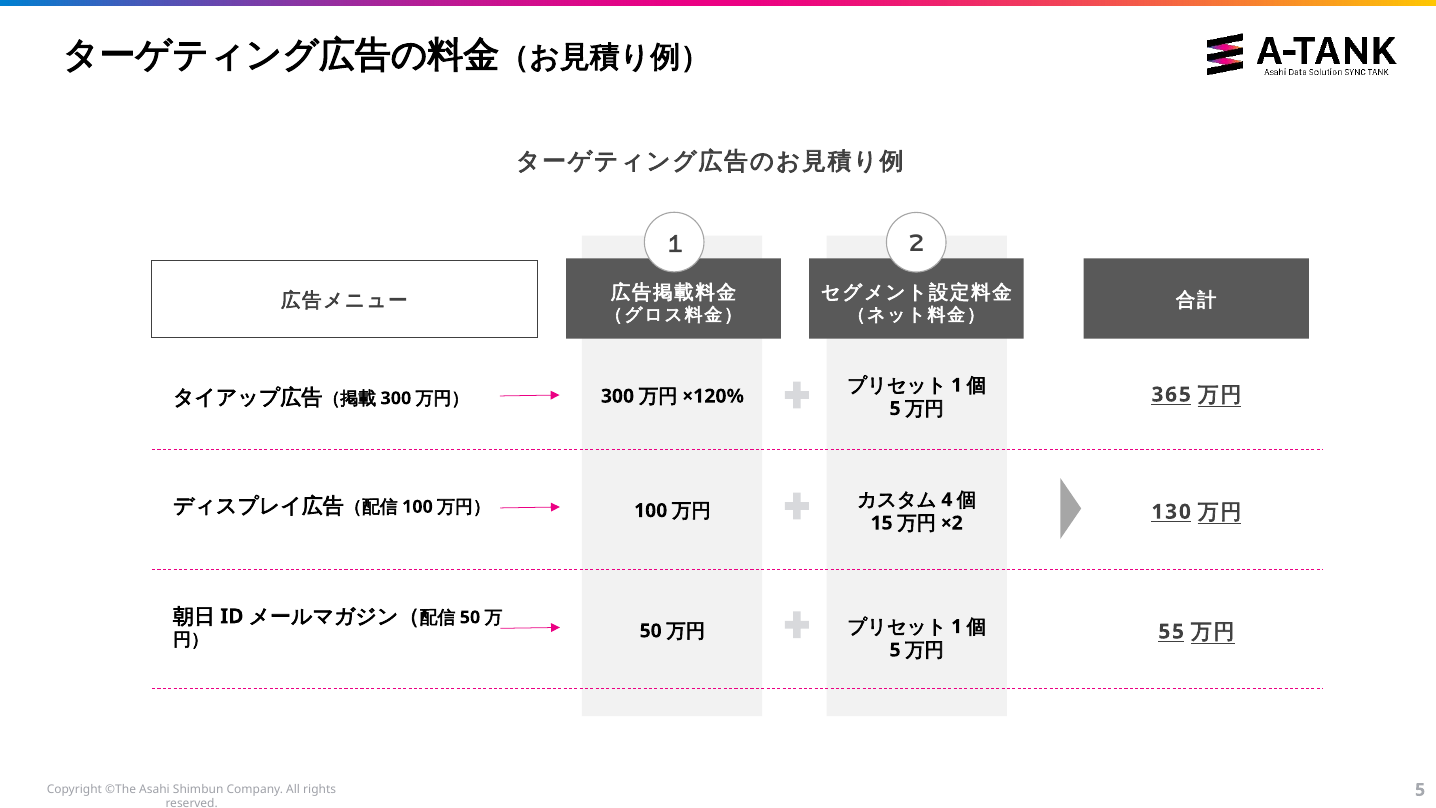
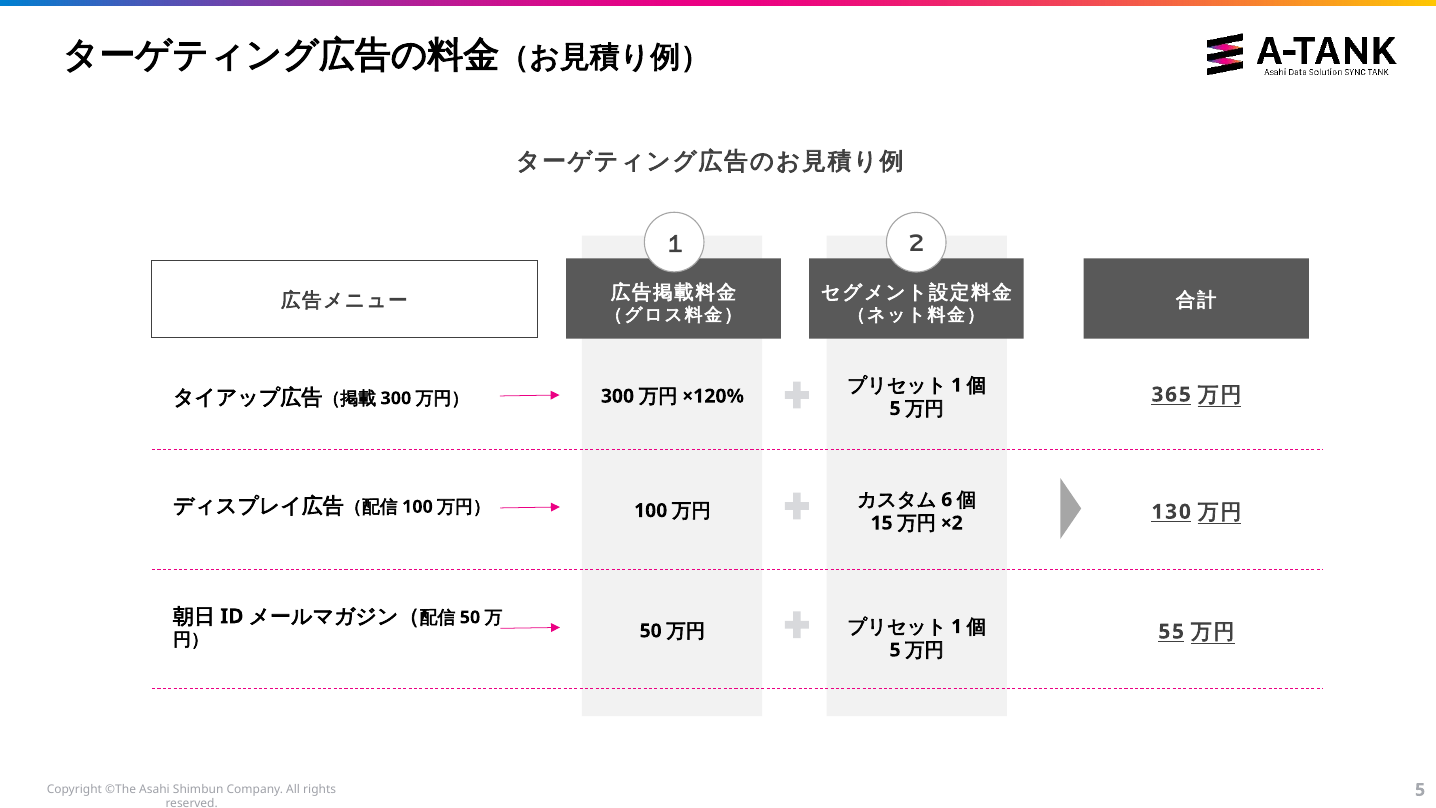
4: 4 -> 6 (947, 500)
